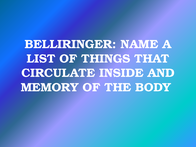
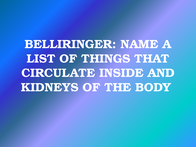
MEMORY: MEMORY -> KIDNEYS (50, 87)
